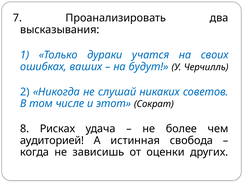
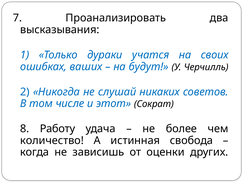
Рисках: Рисках -> Работу (58, 128)
аудиторией: аудиторией -> количество (52, 140)
